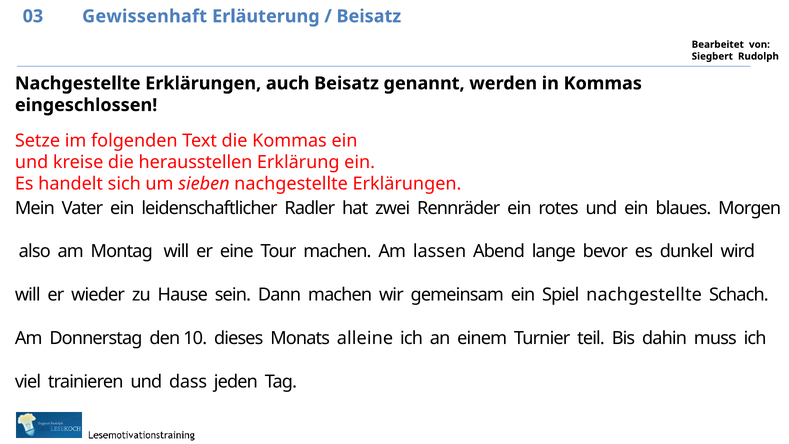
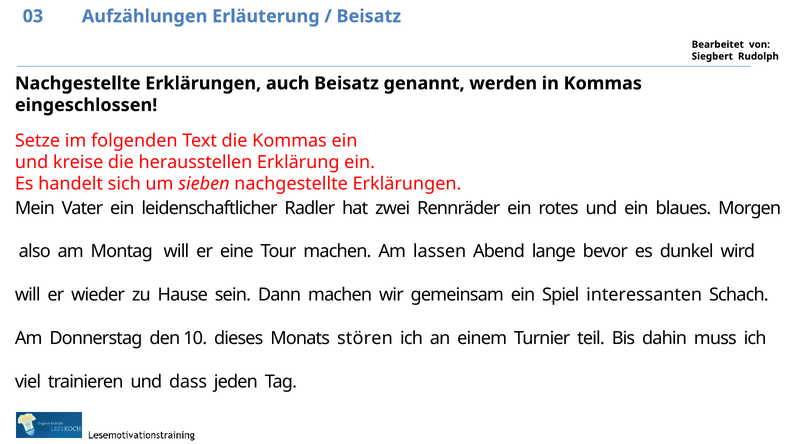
Gewissenhaft: Gewissenhaft -> Aufzählungen (145, 16)
Spiel nachgestellte: nachgestellte -> interessanten (644, 295)
alleine: alleine -> stören (365, 338)
